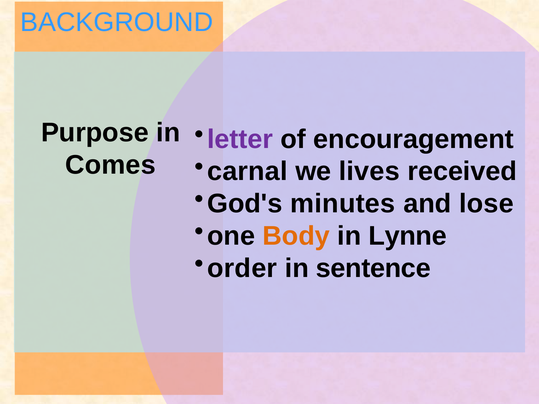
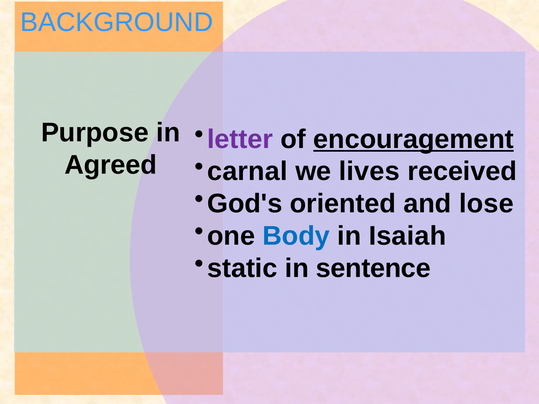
encouragement underline: none -> present (414, 139)
Comes: Comes -> Agreed (111, 165)
minutes: minutes -> oriented (343, 204)
Body colour: orange -> blue (296, 236)
Lynne: Lynne -> Isaiah (407, 236)
order: order -> static (242, 269)
